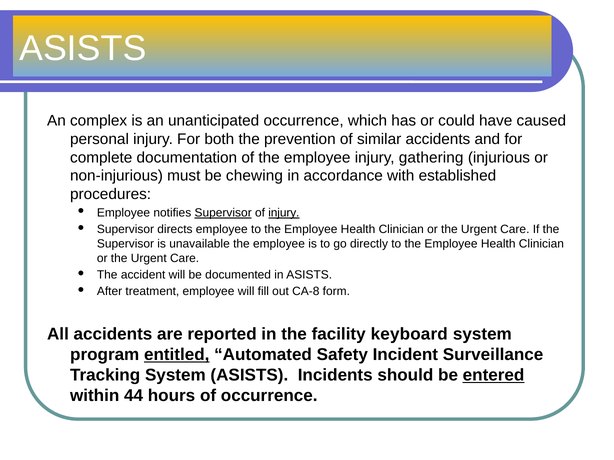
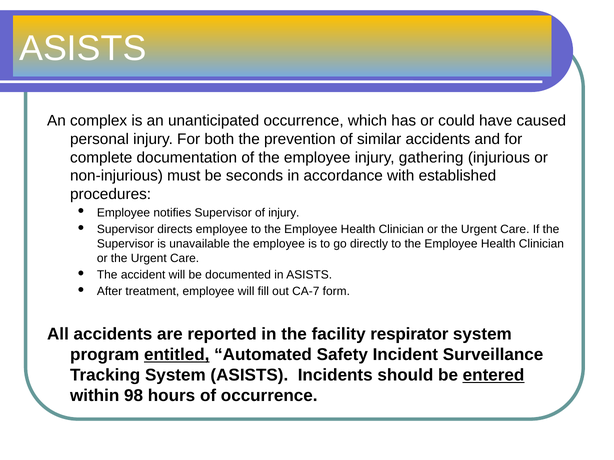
chewing: chewing -> seconds (255, 176)
Supervisor underline: present -> none (223, 213)
injury underline: present -> none (284, 213)
CA-8: CA-8 -> CA-7 (306, 292)
keyboard: keyboard -> respirator (409, 335)
44: 44 -> 98 (134, 396)
